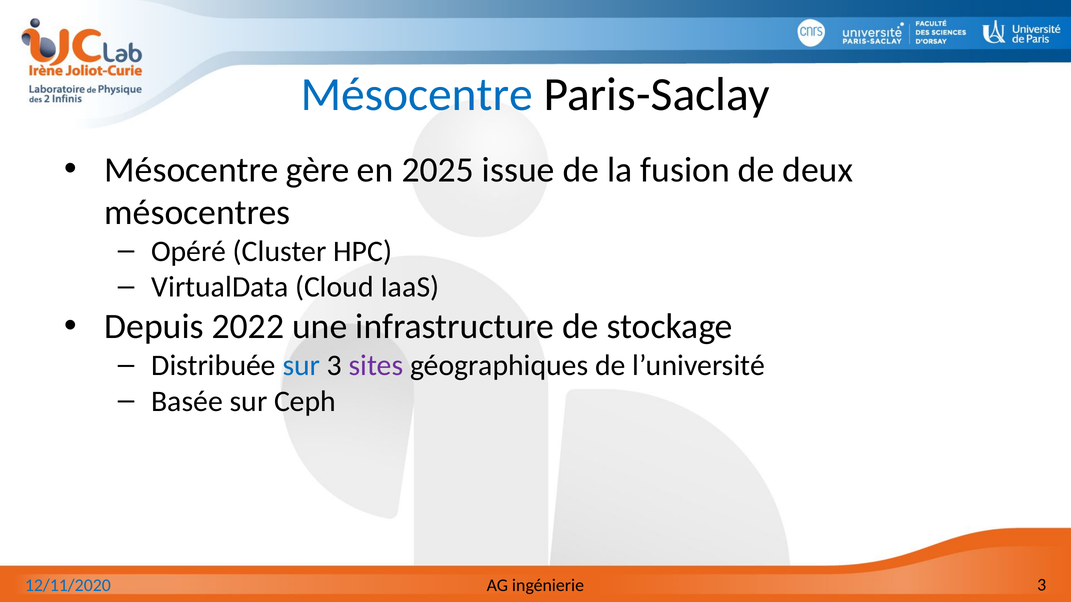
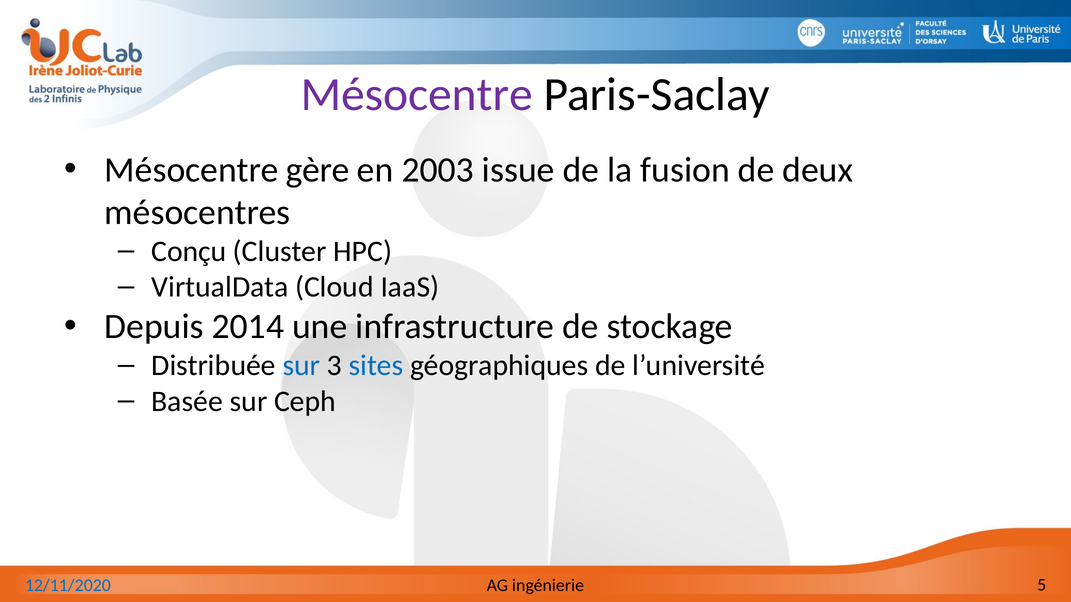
Mésocentre colour: blue -> purple (417, 95)
2025: 2025 -> 2003 (438, 170)
Opéré: Opéré -> Conçu (189, 252)
2022: 2022 -> 2014 (248, 327)
sites colour: purple -> blue (376, 366)
ingénierie 3: 3 -> 5 (1042, 585)
